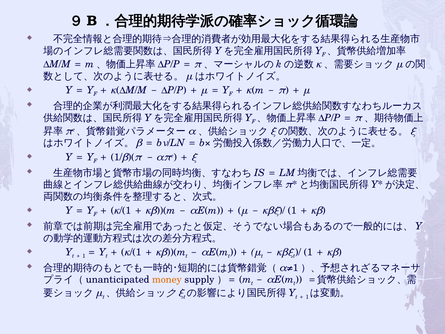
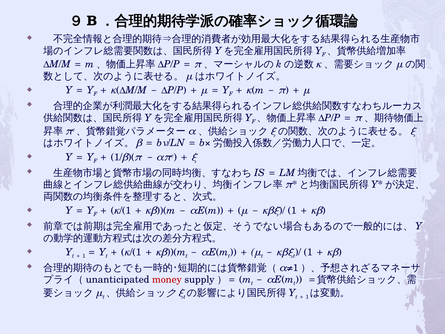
money colour: orange -> red (167, 279)
